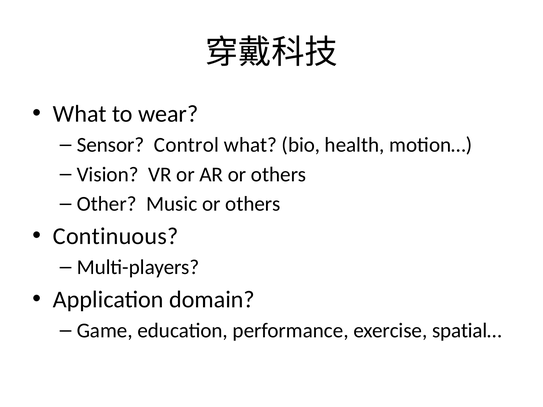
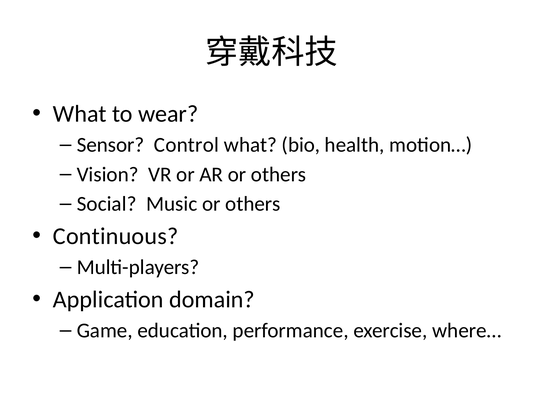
Other: Other -> Social (107, 204)
spatial…: spatial… -> where… (467, 331)
